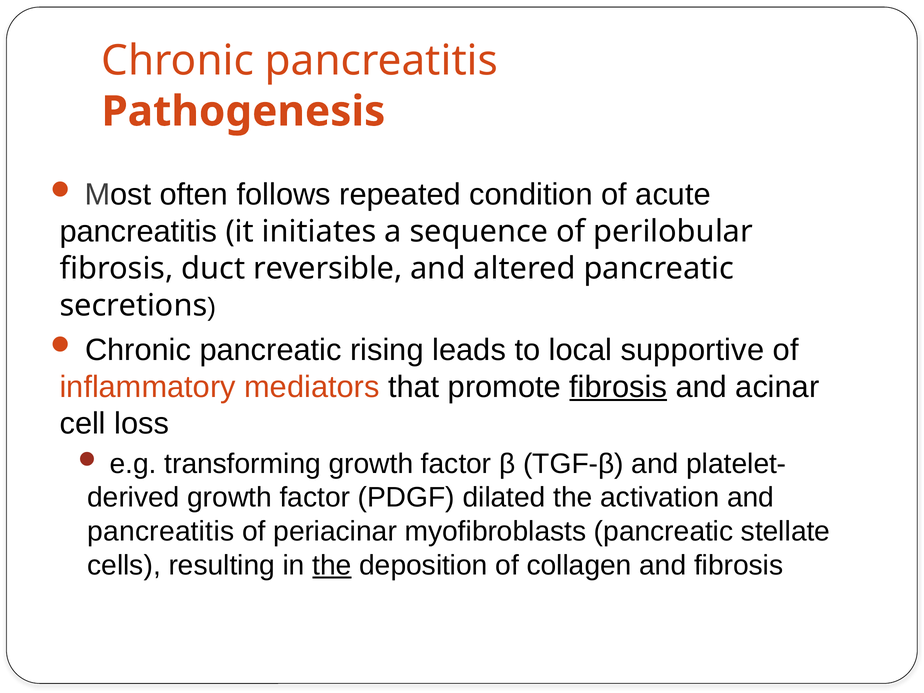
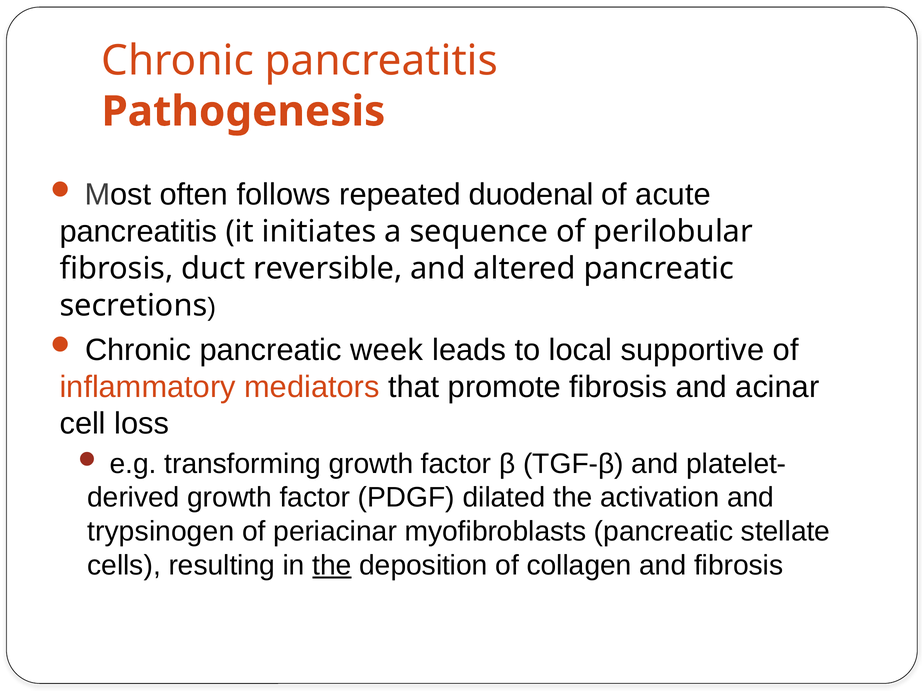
condition: condition -> duodenal (531, 195)
rising: rising -> week (387, 350)
fibrosis underline: present -> none (618, 387)
pancreatitis: pancreatitis -> trypsinogen (161, 531)
